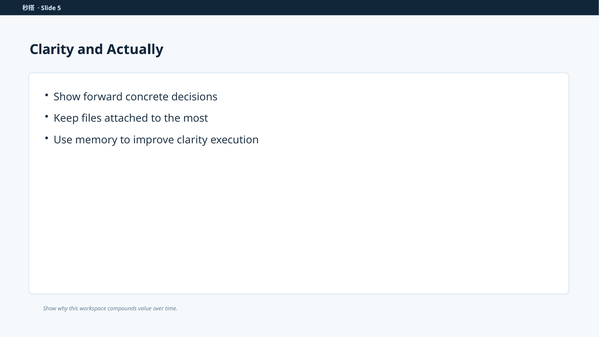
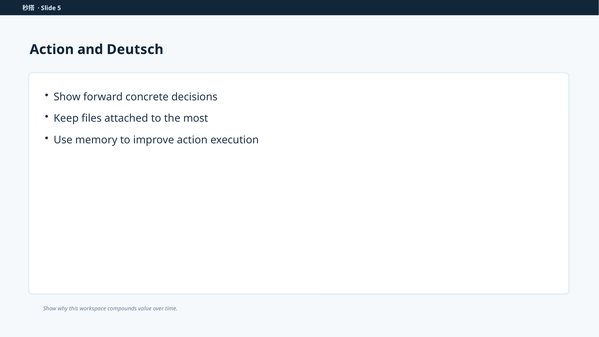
Clarity: Clarity -> Action (52, 49)
Actually: Actually -> Deutsch (135, 49)
improve clarity: clarity -> action (192, 140)
